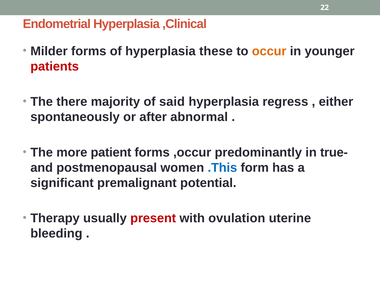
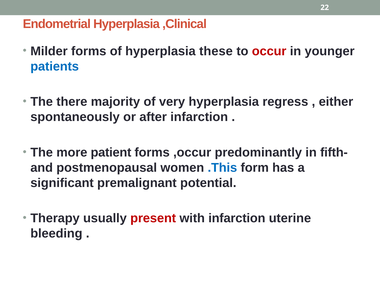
occur colour: orange -> red (269, 51)
patients colour: red -> blue (55, 66)
said: said -> very (172, 102)
after abnormal: abnormal -> infarction (199, 117)
true-: true- -> fifth- (334, 152)
with ovulation: ovulation -> infarction (237, 218)
